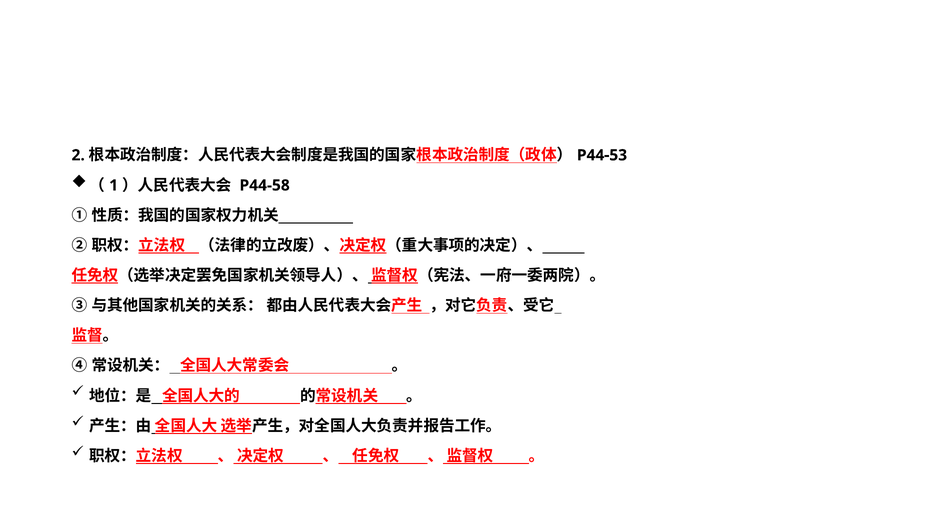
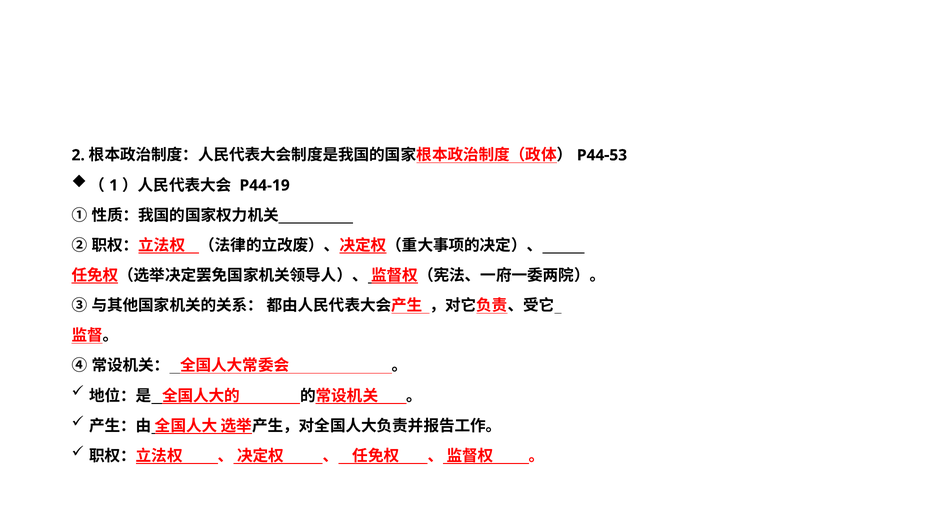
P44-58: P44-58 -> P44-19 (265, 185)
